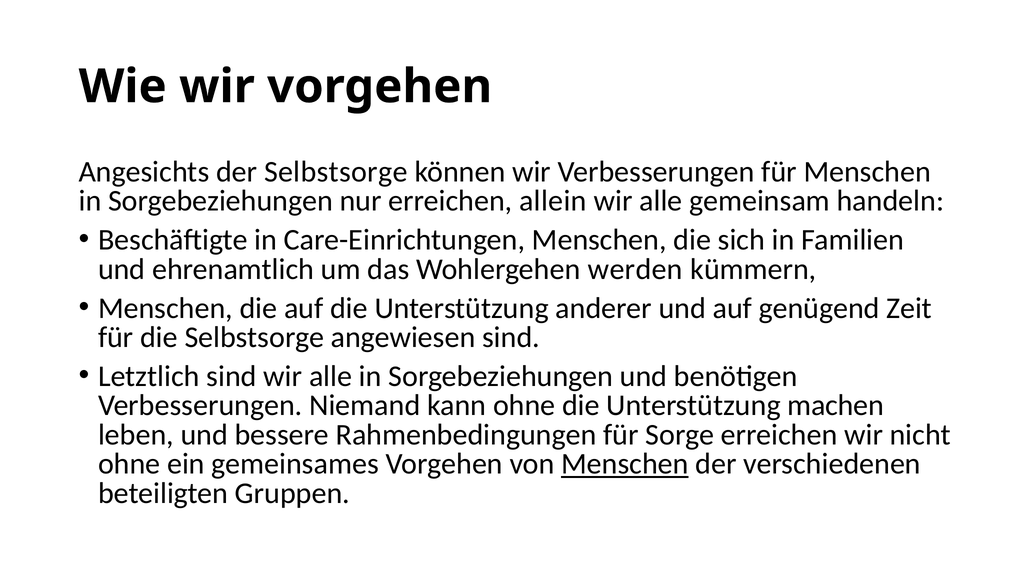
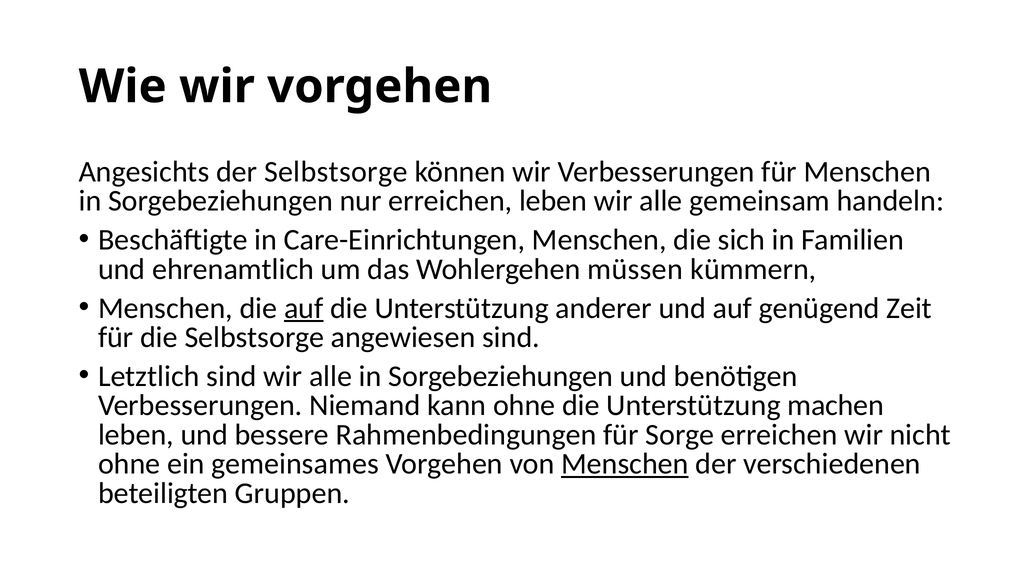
erreichen allein: allein -> leben (553, 201)
werden: werden -> müssen (635, 269)
auf underline: none -> present (304, 308)
